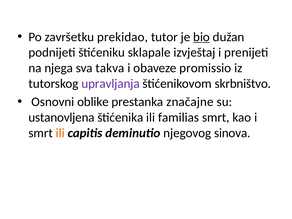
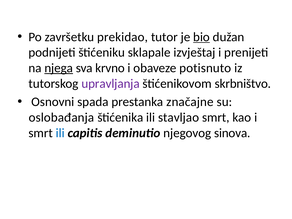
njega underline: none -> present (59, 68)
takva: takva -> krvno (110, 68)
promissio: promissio -> potisnuto (205, 68)
oblike: oblike -> spada (93, 102)
ustanovljena: ustanovljena -> oslobađanja (61, 117)
familias: familias -> stavljao (179, 117)
ili colour: orange -> blue (60, 133)
